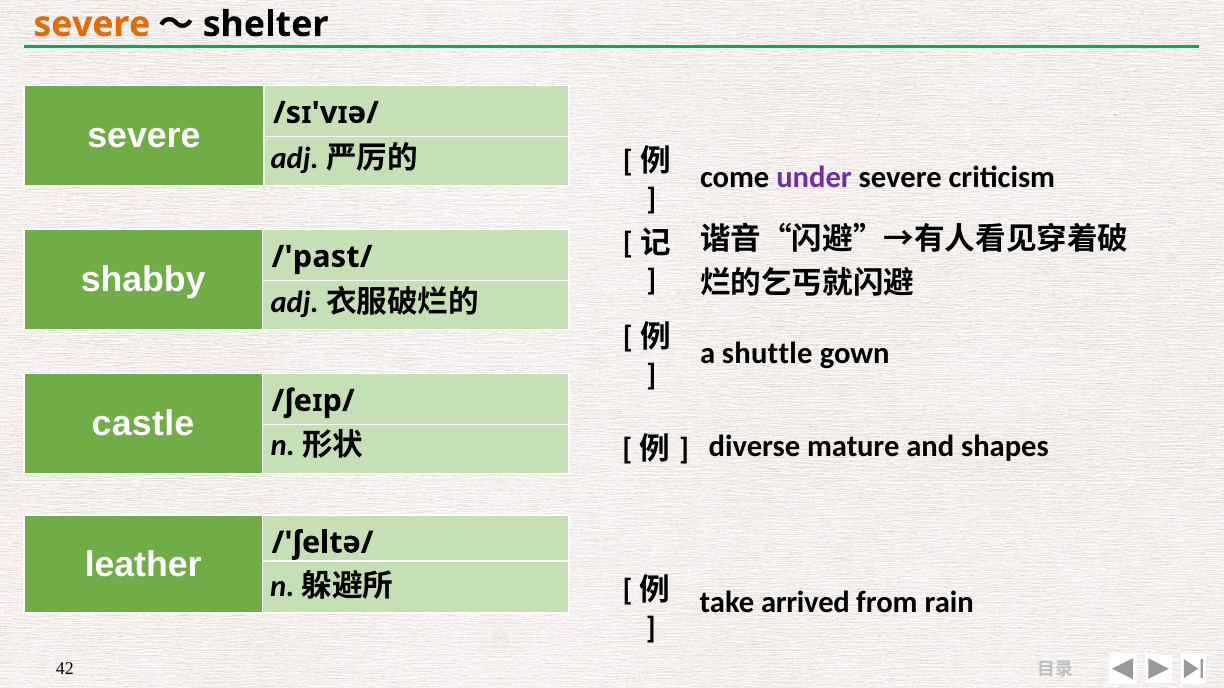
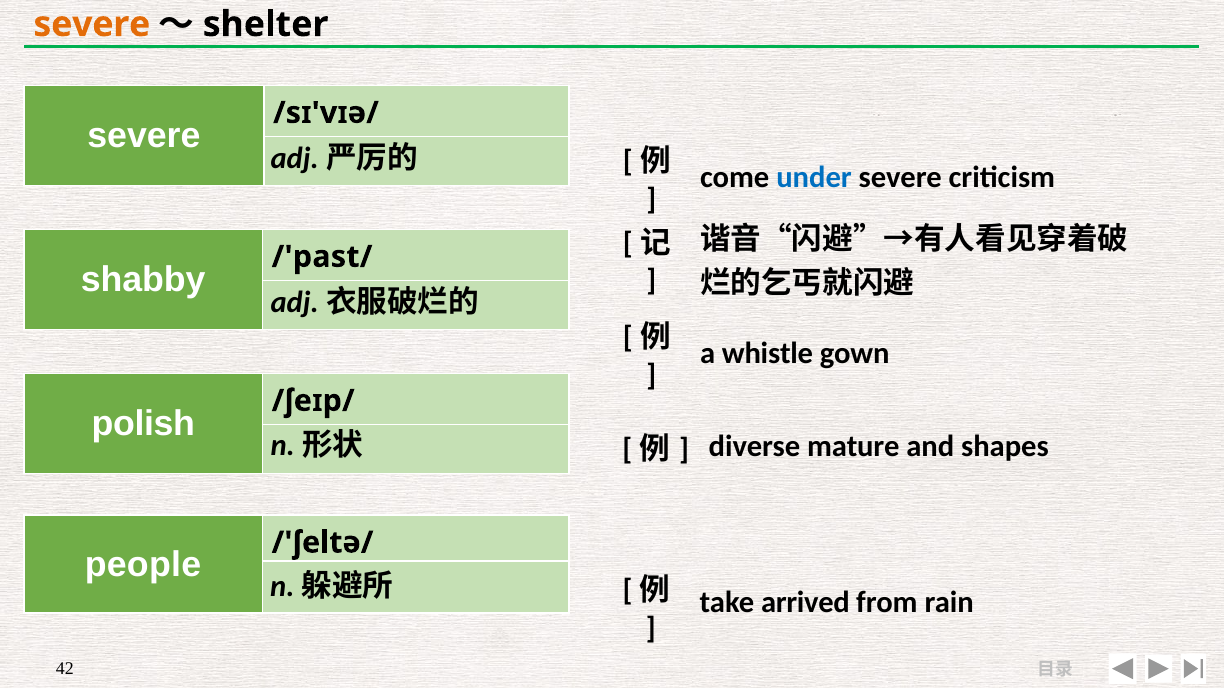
under colour: purple -> blue (814, 178)
shuttle: shuttle -> whistle (768, 353)
castle: castle -> polish (143, 424)
leather: leather -> people (143, 565)
